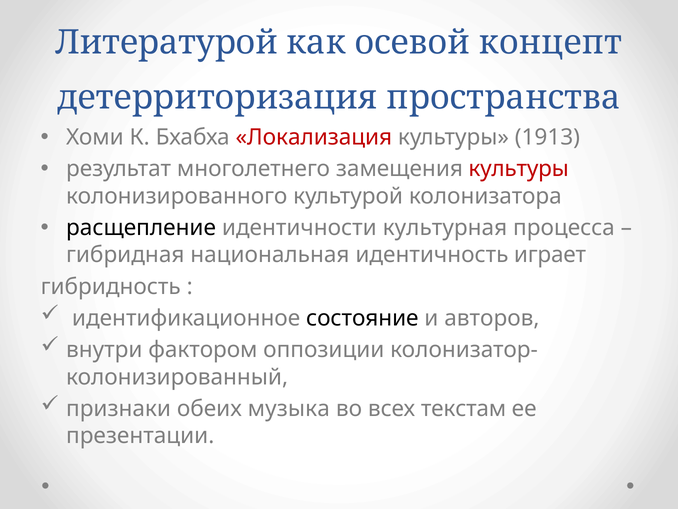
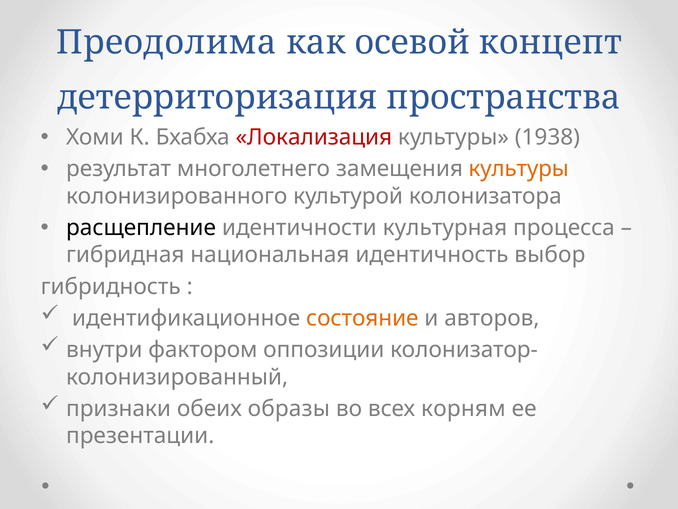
Литературой: Литературой -> Преодолима (166, 43)
1913: 1913 -> 1938 (547, 137)
культуры colour: red -> orange (519, 169)
играет: играет -> выбор (550, 255)
состояние colour: black -> orange (362, 318)
музыка: музыка -> образы (289, 408)
текстам: текстам -> корням (463, 408)
